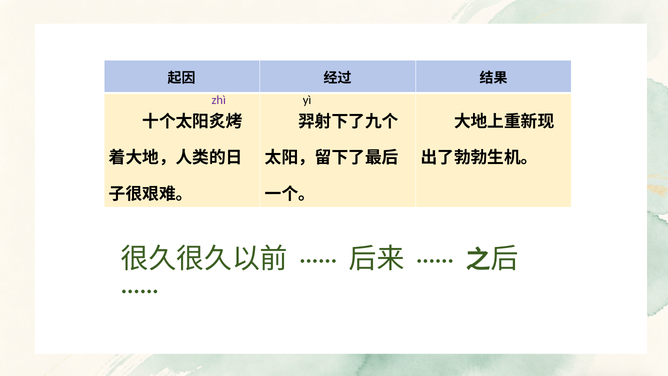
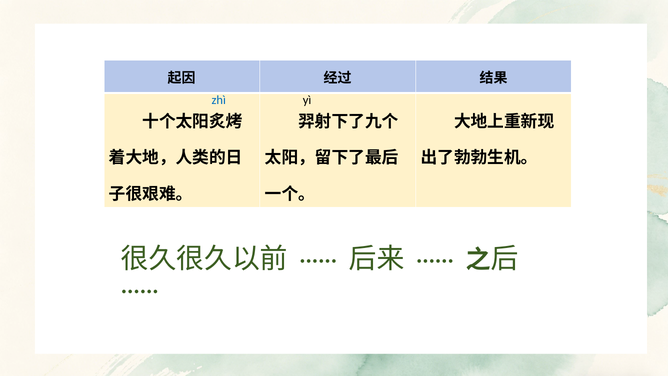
zhì colour: purple -> blue (219, 100)
